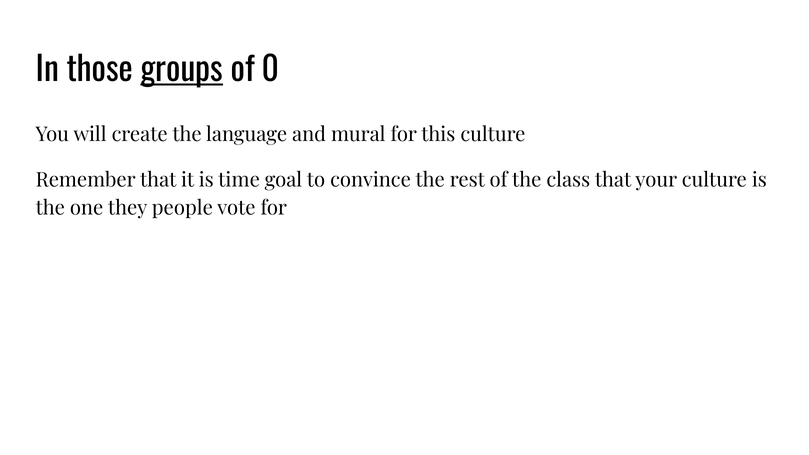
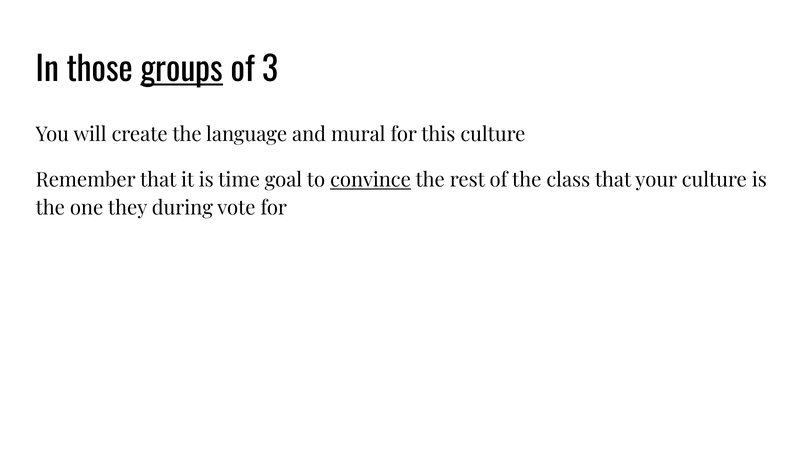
0: 0 -> 3 (270, 70)
convince underline: none -> present (371, 180)
people: people -> during (182, 208)
